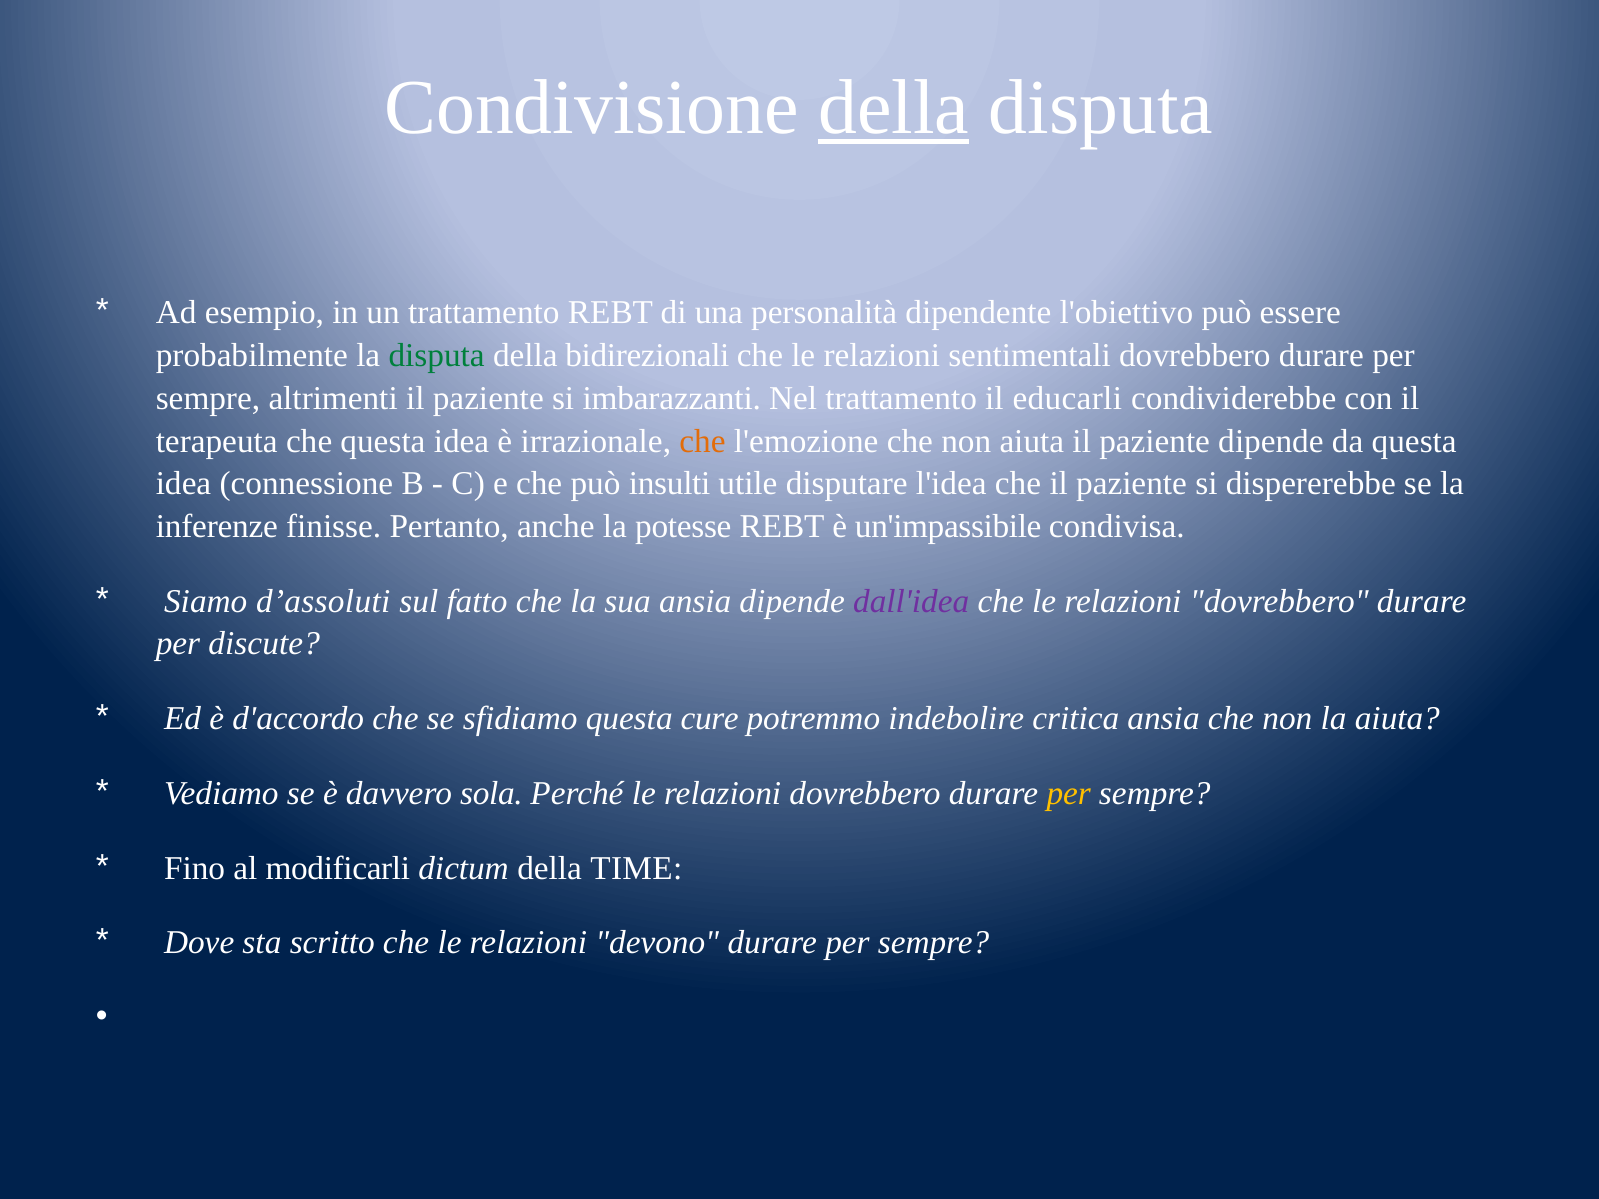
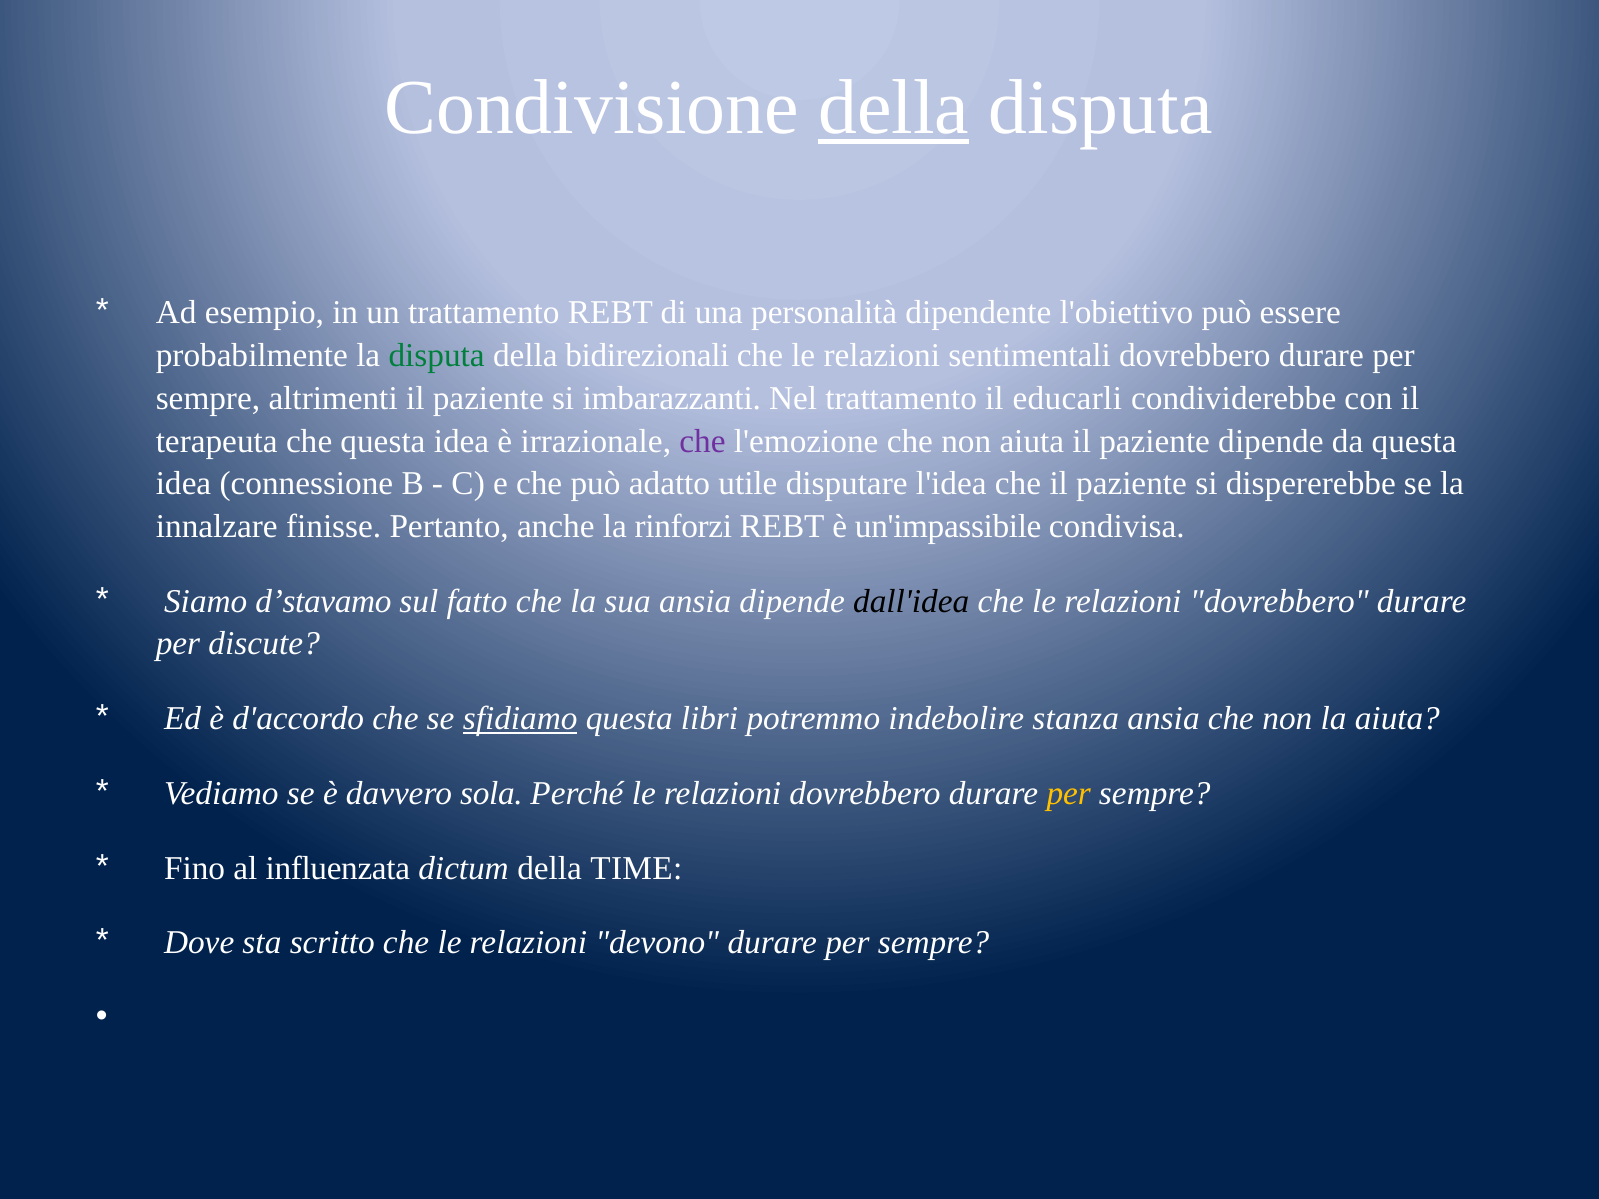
che colour: orange -> purple (702, 441)
insulti: insulti -> adatto (669, 484)
inferenze: inferenze -> innalzare (217, 527)
potesse: potesse -> rinforzi (683, 527)
d’assoluti: d’assoluti -> d’stavamo (323, 601)
dall'idea colour: purple -> black (911, 601)
sfidiamo underline: none -> present (520, 719)
cure: cure -> libri (709, 719)
critica: critica -> stanza (1076, 719)
modificarli: modificarli -> influenzata (338, 868)
